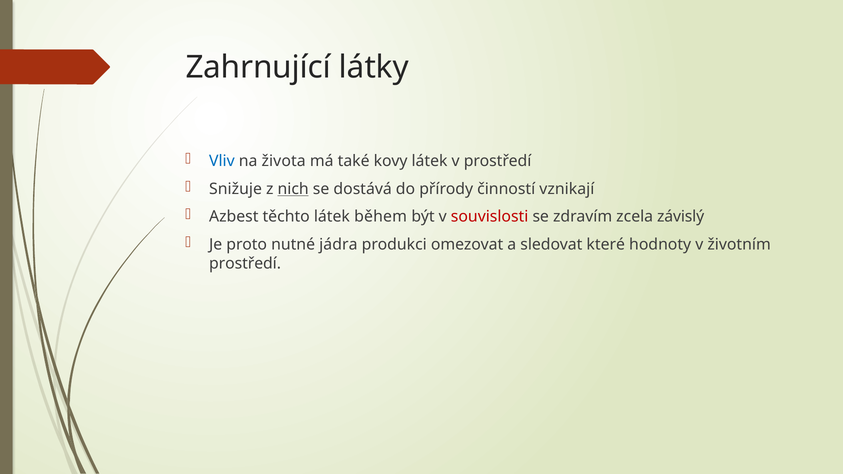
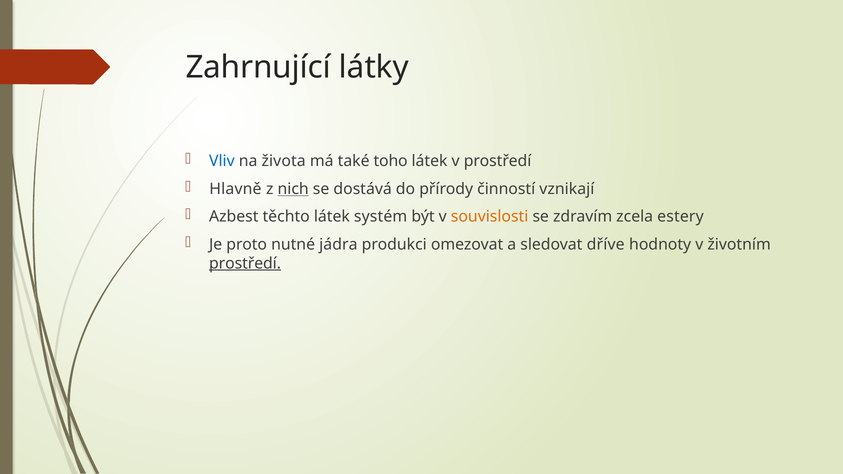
kovy: kovy -> toho (391, 161)
Snižuje: Snižuje -> Hlavně (235, 189)
během: během -> systém (381, 217)
souvislosti colour: red -> orange (490, 217)
závislý: závislý -> estery (680, 217)
které: které -> dříve (606, 245)
prostředí underline: none -> present (245, 264)
